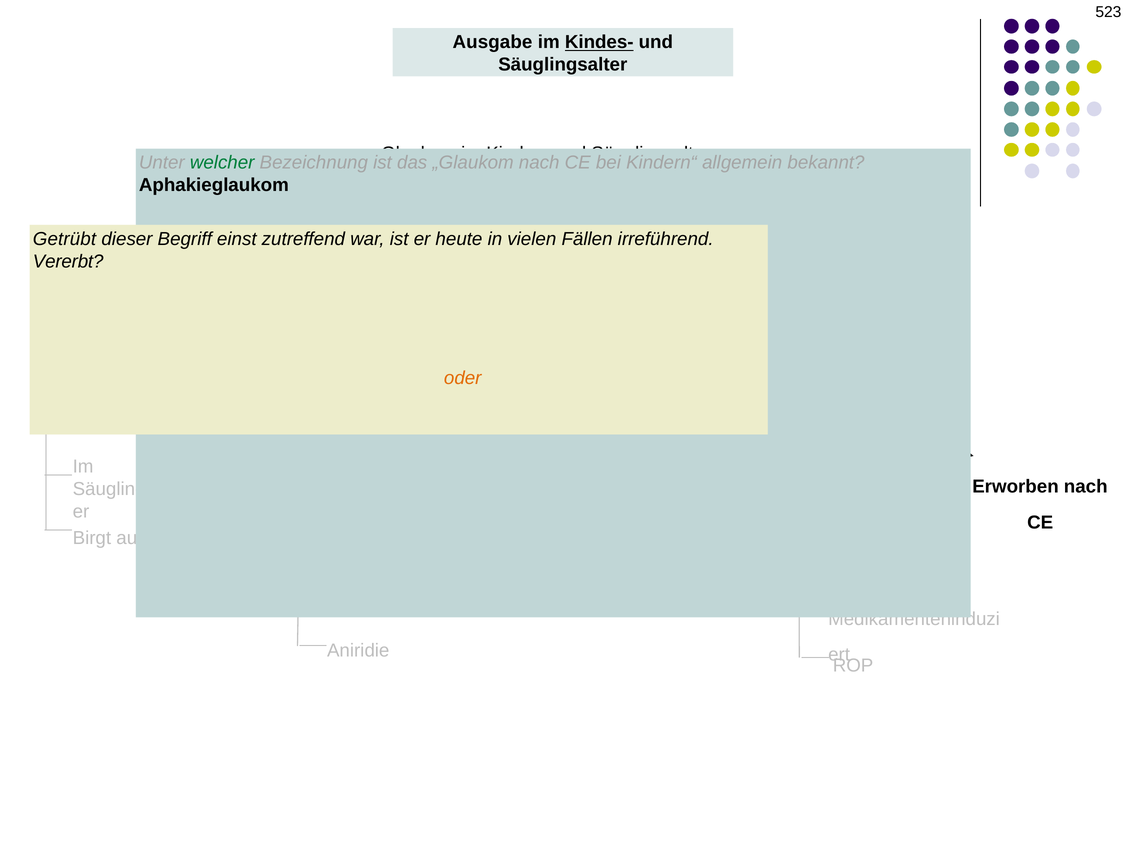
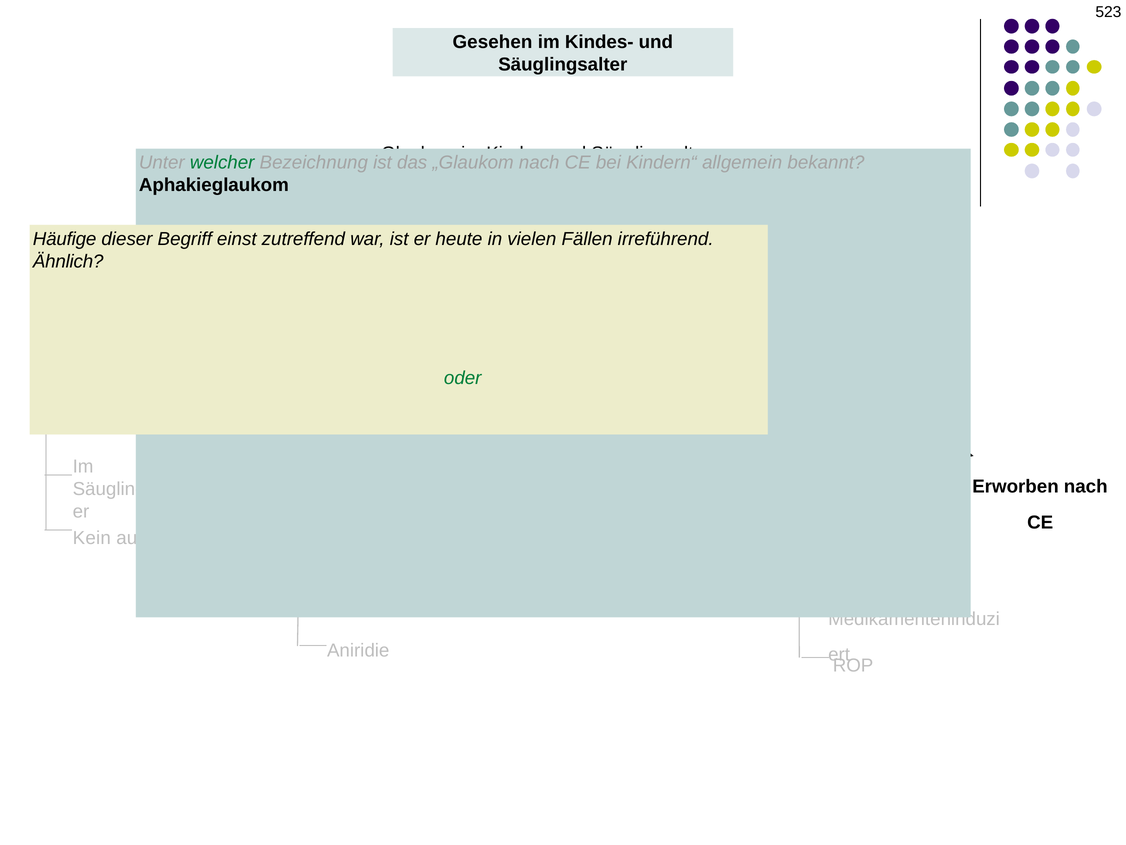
Ausgabe: Ausgabe -> Gesehen (492, 42)
Kindes- underline: present -> none (599, 42)
Getrübt: Getrübt -> Häufige (65, 239)
Vererbt: Vererbt -> Ähnlich (68, 261)
oder colour: orange -> green (463, 378)
Birgt: Birgt -> Kein (92, 538)
